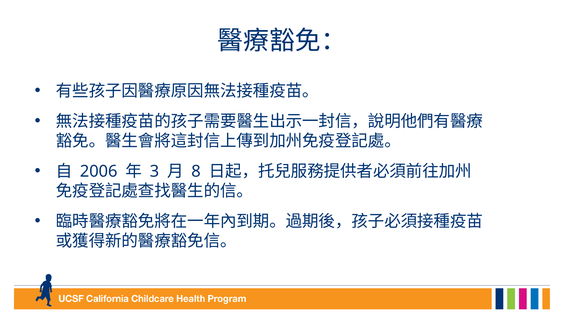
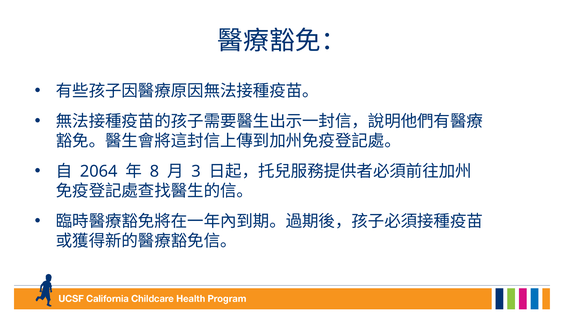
2006: 2006 -> 2064 (99, 171)
3: 3 -> 8 (154, 171)
8: 8 -> 3 (196, 171)
